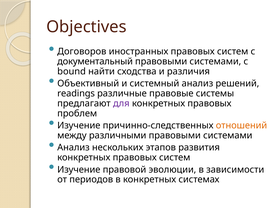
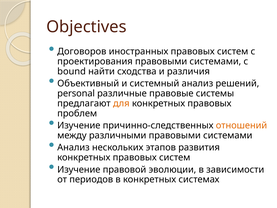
документальный: документальный -> проектирования (95, 61)
readings: readings -> personal (76, 93)
для colour: purple -> orange (121, 103)
